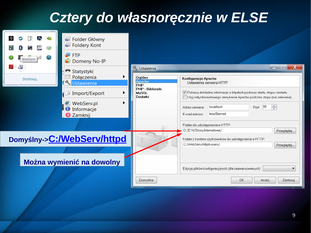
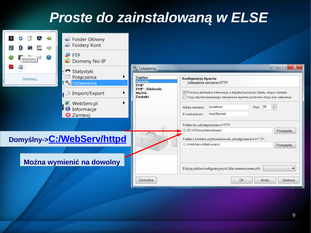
Cztery: Cztery -> Proste (71, 18)
własnoręcznie: własnoręcznie -> zainstalowaną (165, 18)
